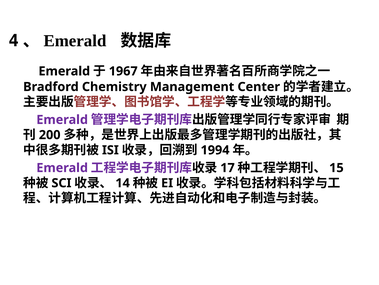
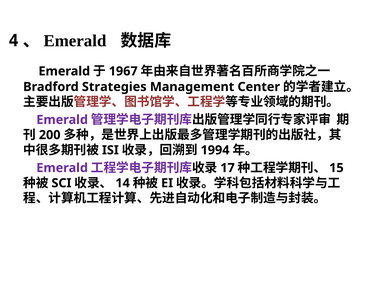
Chemistry: Chemistry -> Strategies (114, 87)
